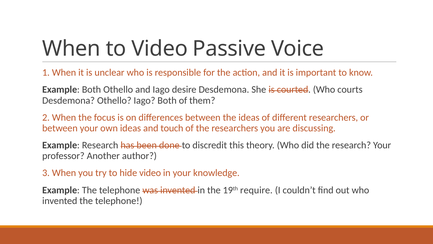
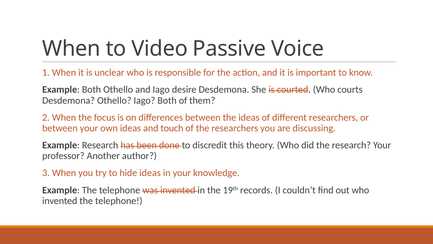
hide video: video -> ideas (150, 173)
require: require -> records (256, 190)
